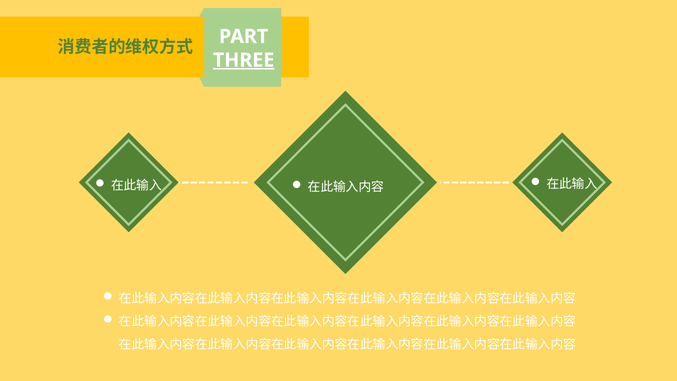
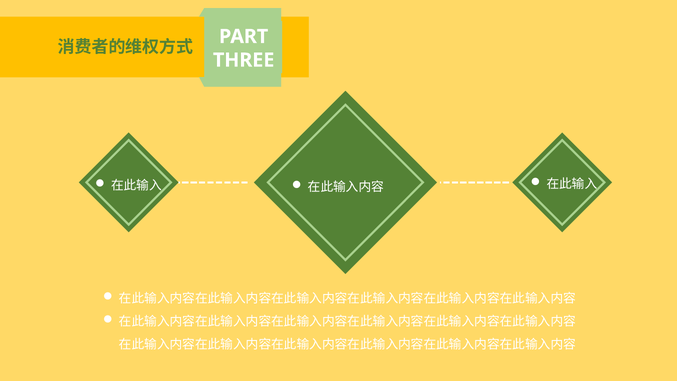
THREE underline: present -> none (244, 60)
